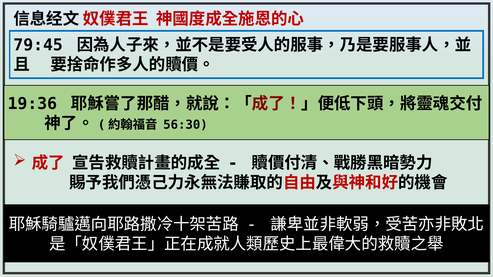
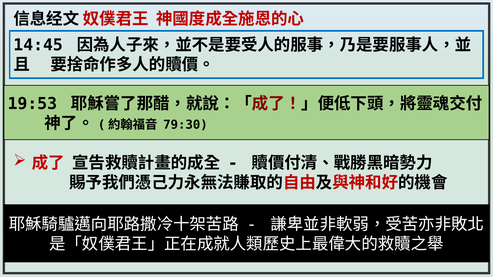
79:45: 79:45 -> 14:45 (38, 45)
19:36: 19:36 -> 19:53 (32, 104)
56:30: 56:30 -> 79:30 (185, 125)
